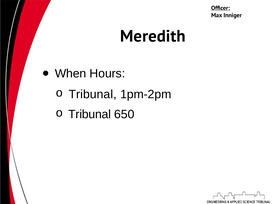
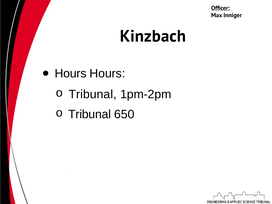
Meredith: Meredith -> Kinzbach (153, 36)
When: When -> Hours (71, 73)
